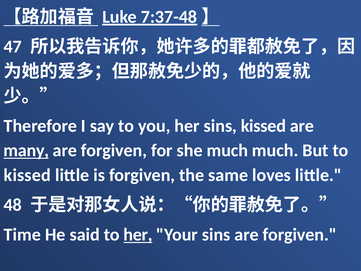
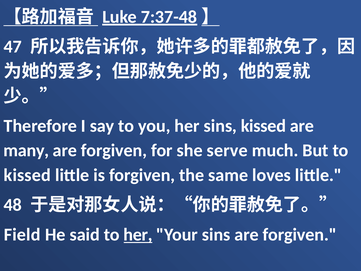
many underline: present -> none (26, 150)
she much: much -> serve (227, 150)
Time: Time -> Field (22, 234)
